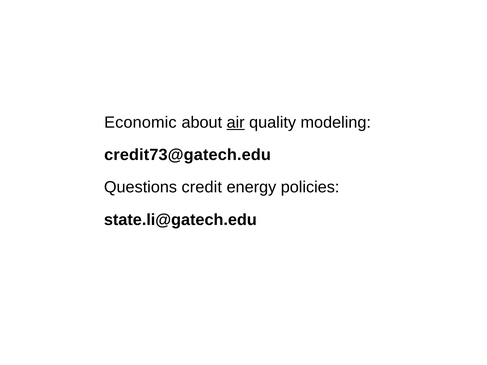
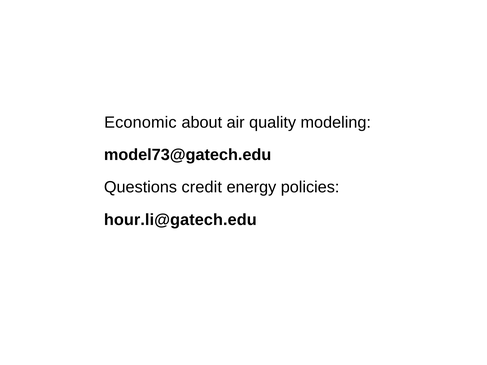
air underline: present -> none (236, 123)
credit73@gatech.edu: credit73@gatech.edu -> model73@gatech.edu (188, 155)
state.li@gatech.edu: state.li@gatech.edu -> hour.li@gatech.edu (180, 220)
